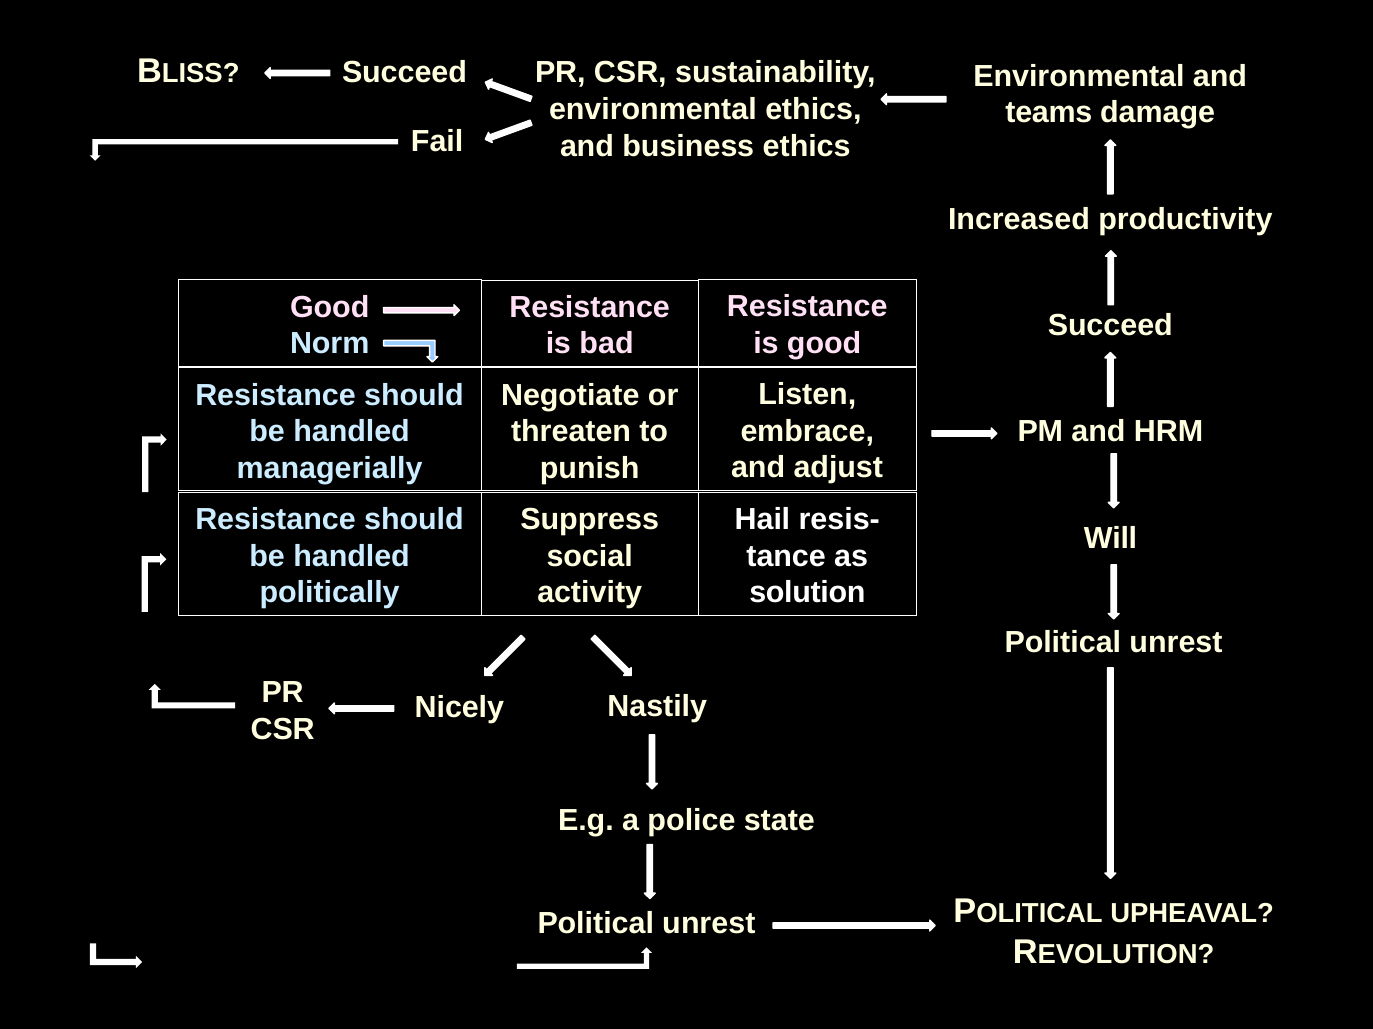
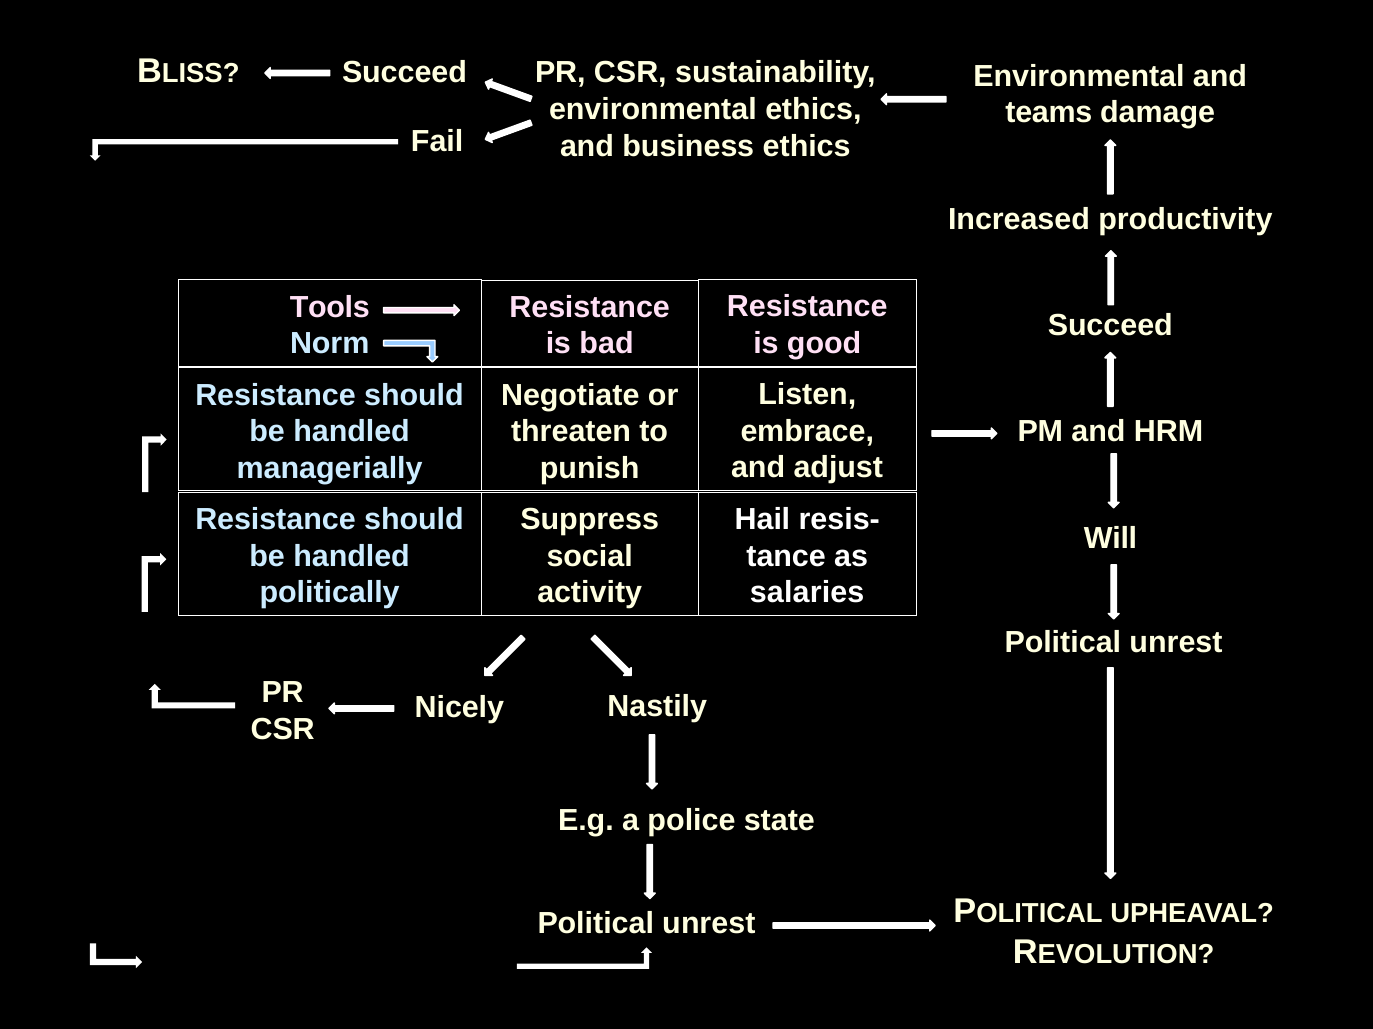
Good: Good -> Tools (330, 307)
solution: solution -> salaries (807, 593)
